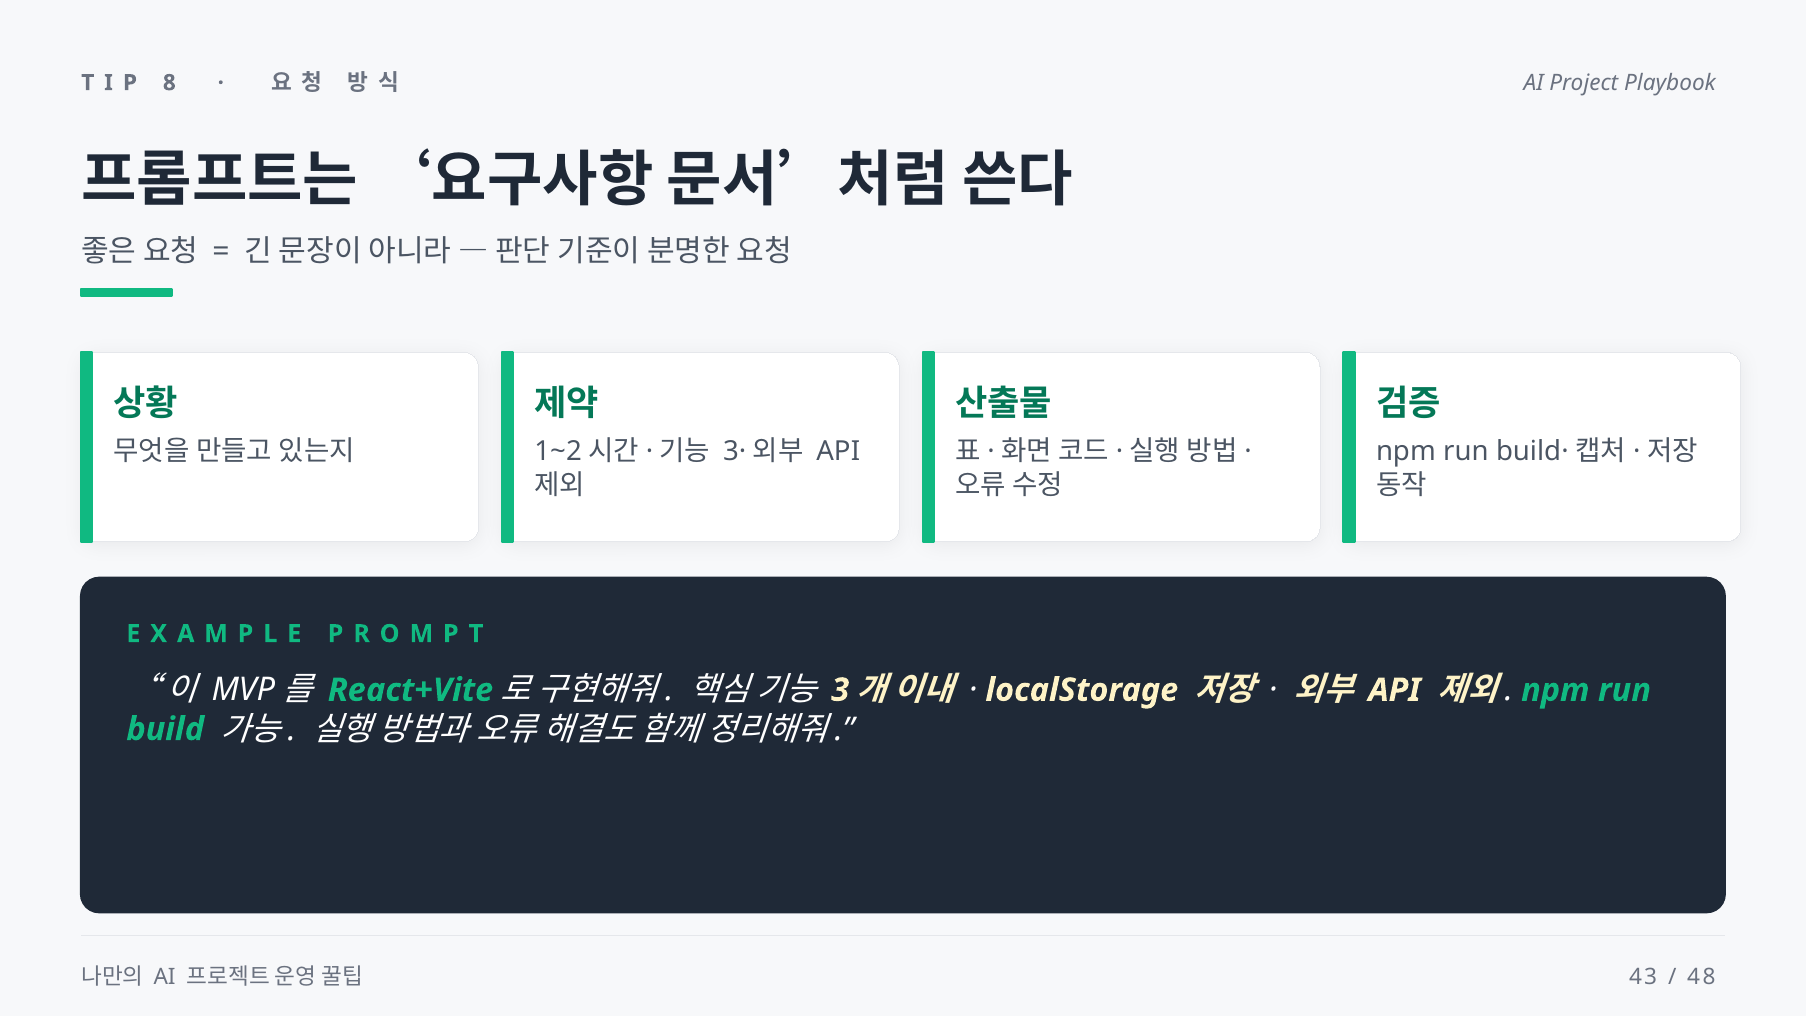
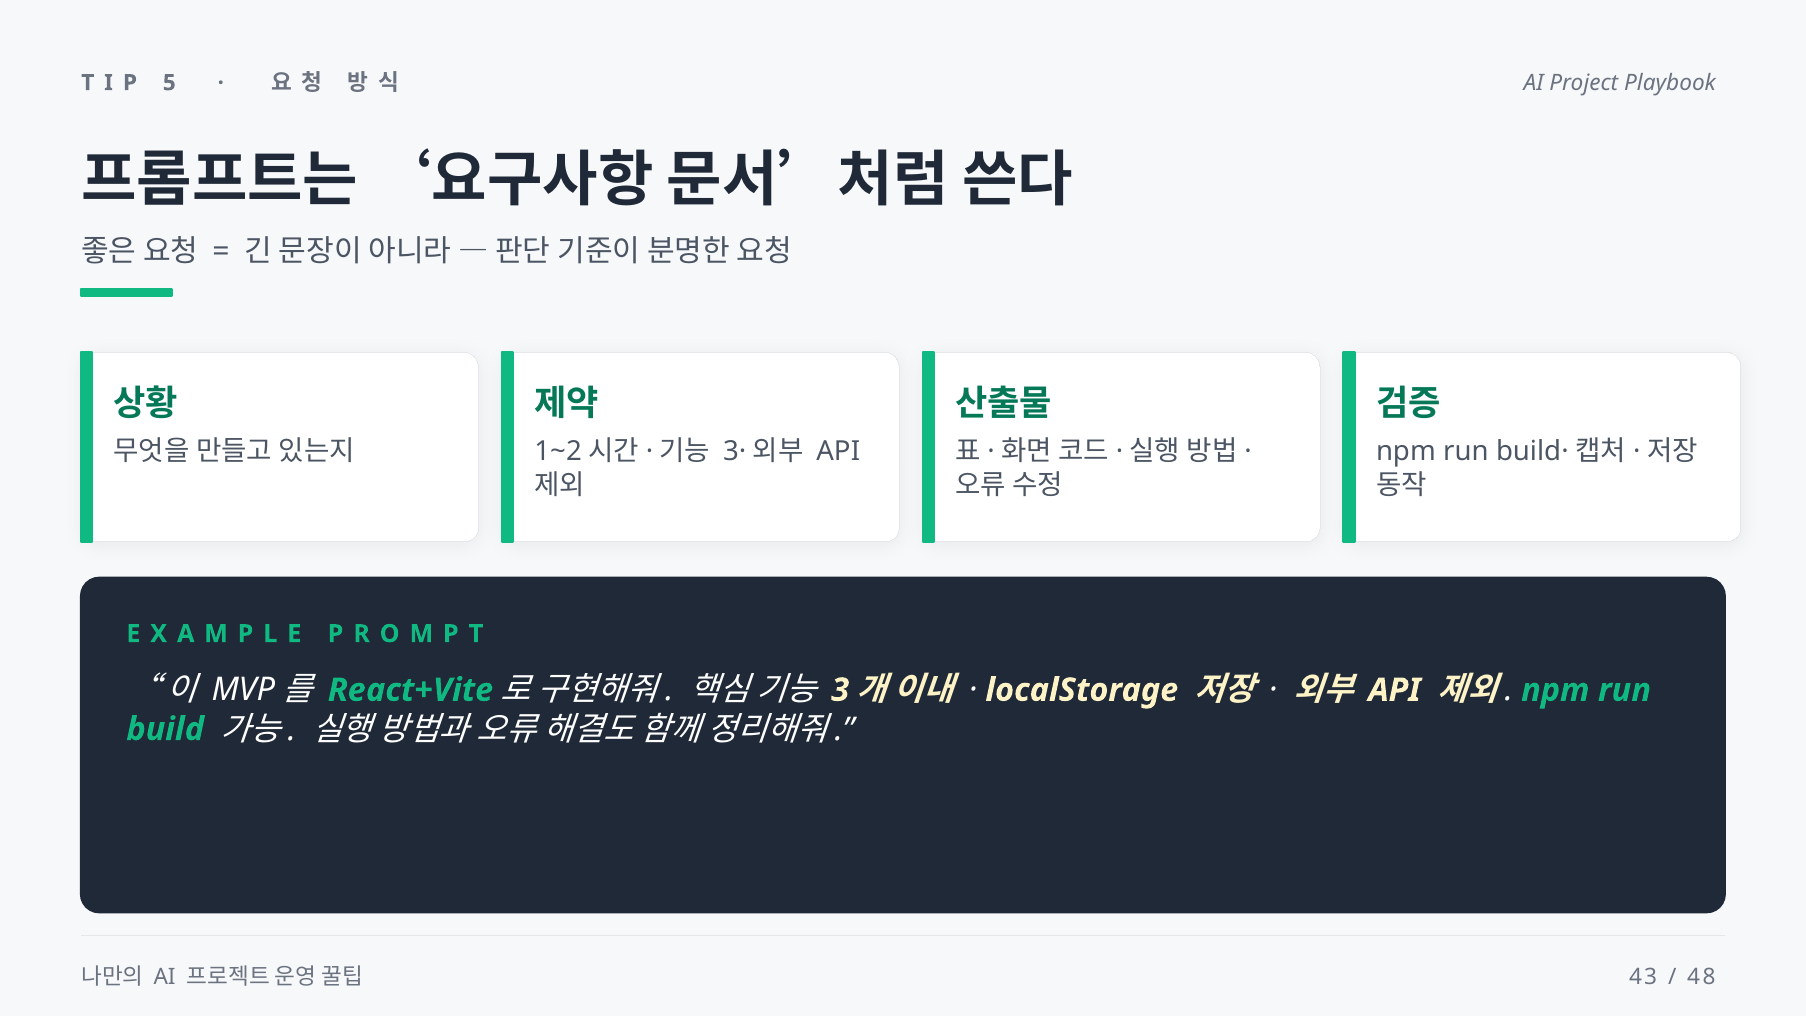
8: 8 -> 5 (169, 83)
